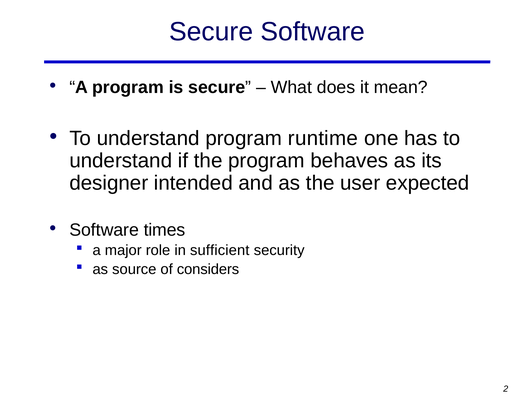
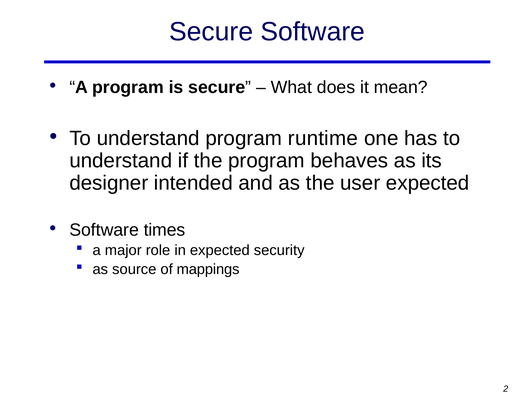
in sufficient: sufficient -> expected (220, 250)
considers: considers -> mappings (208, 269)
